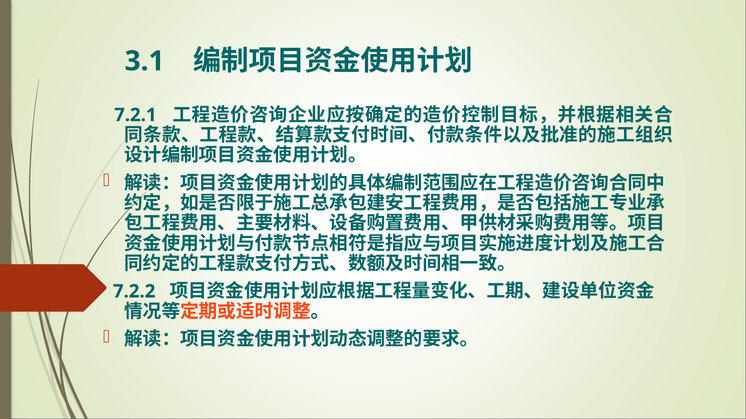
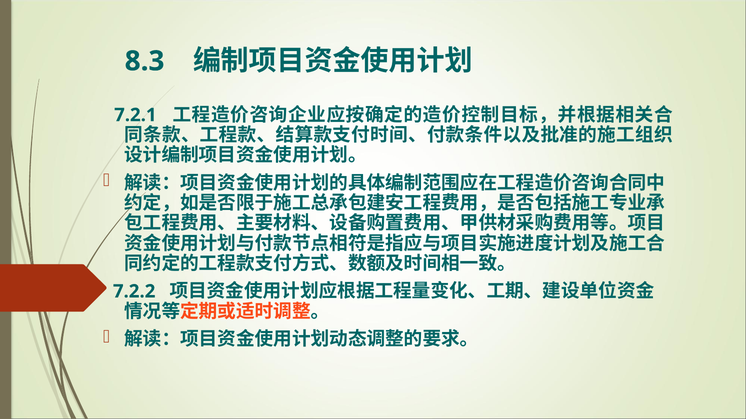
3.1: 3.1 -> 8.3 (145, 61)
